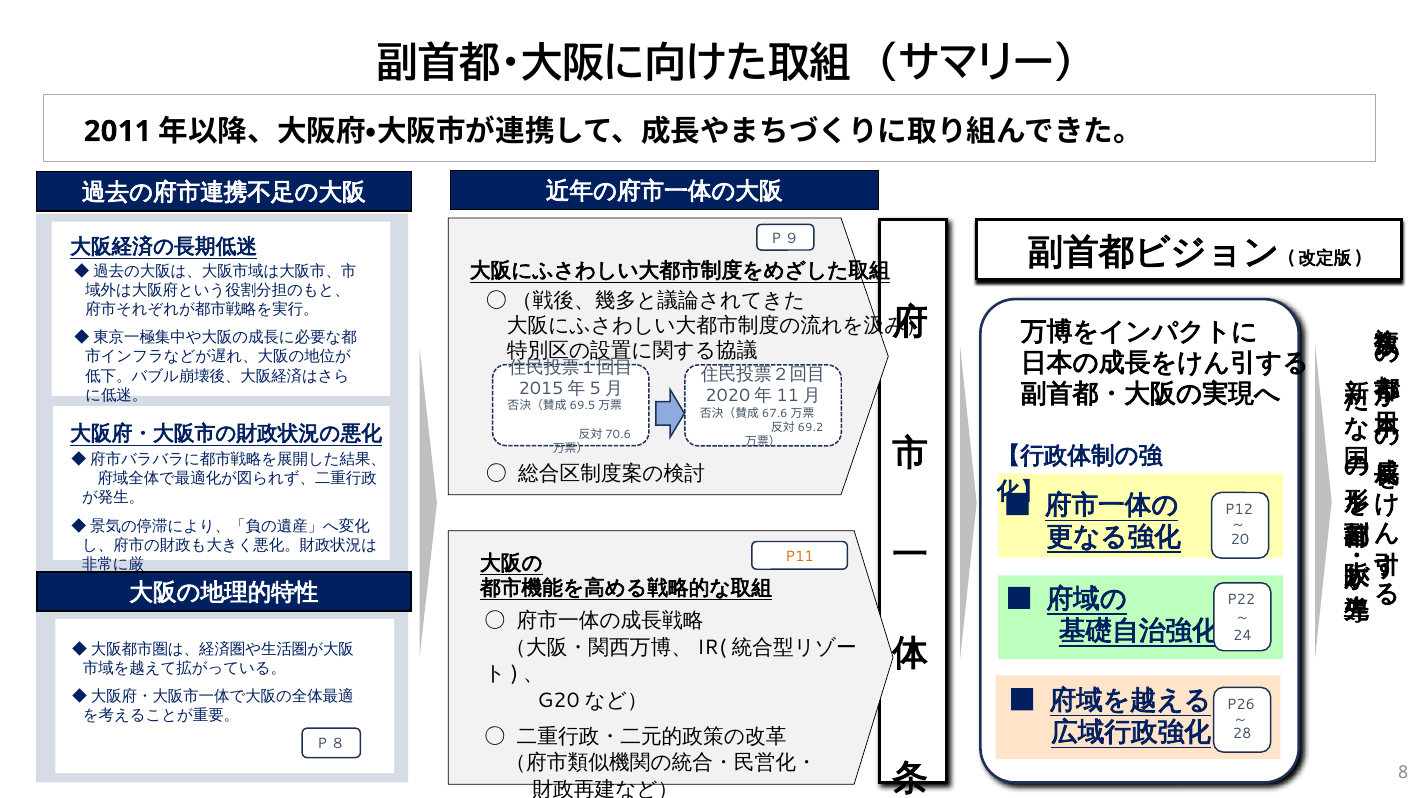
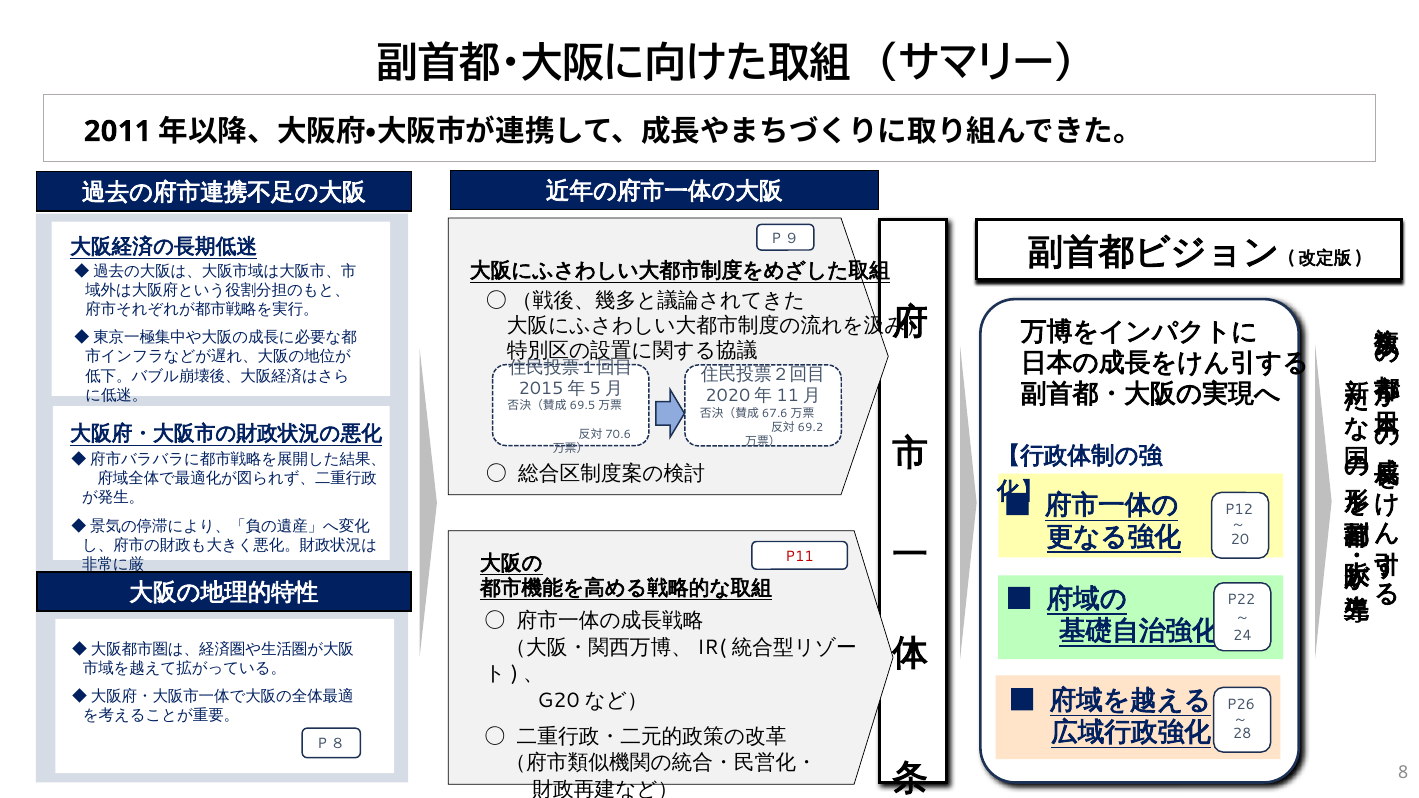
P11 colour: orange -> red (800, 556)
